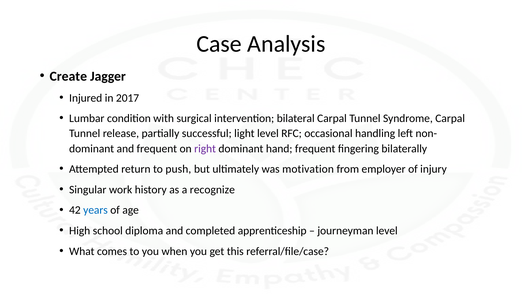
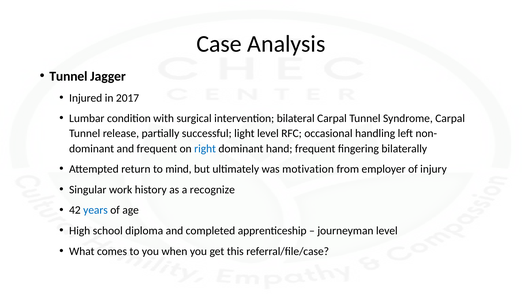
Create: Create -> Tunnel (68, 76)
right colour: purple -> blue (205, 148)
push: push -> mind (178, 169)
